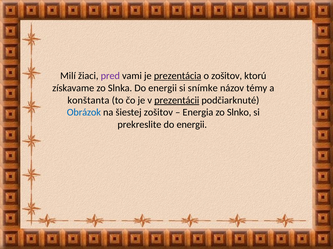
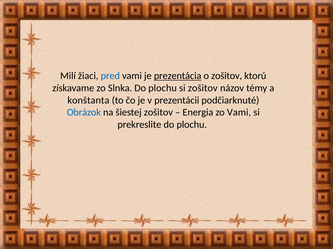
pred colour: purple -> blue (110, 76)
Slnka Do energii: energii -> plochu (163, 88)
si snímke: snímke -> zošitov (203, 88)
prezentácii underline: present -> none (177, 101)
zo Slnko: Slnko -> Vami (239, 113)
prekreslite do energii: energii -> plochu (192, 125)
